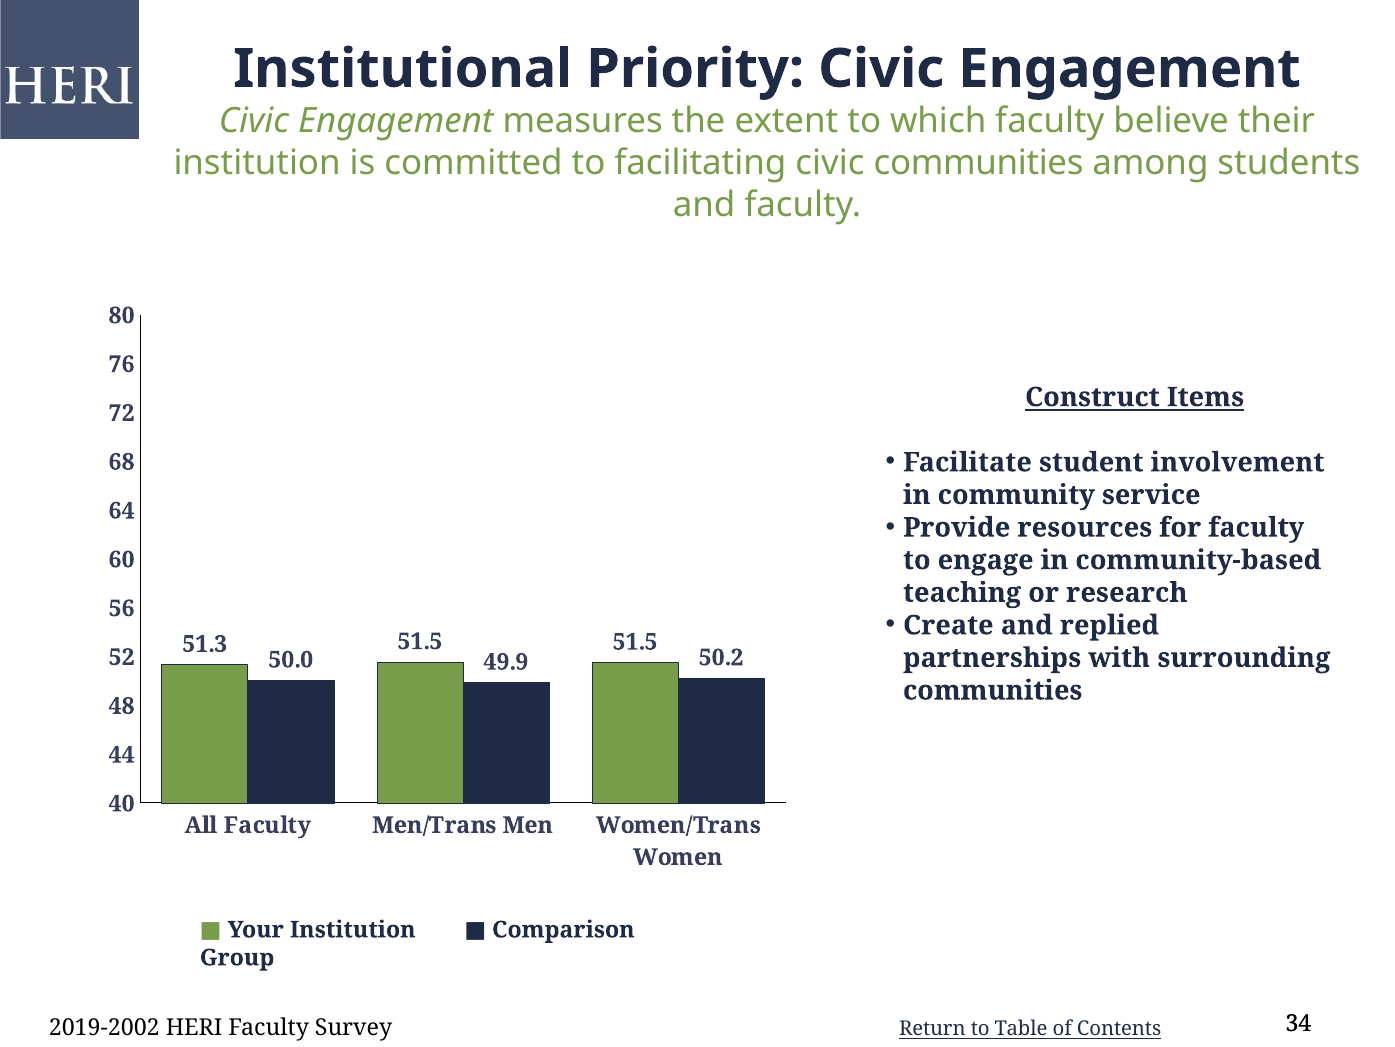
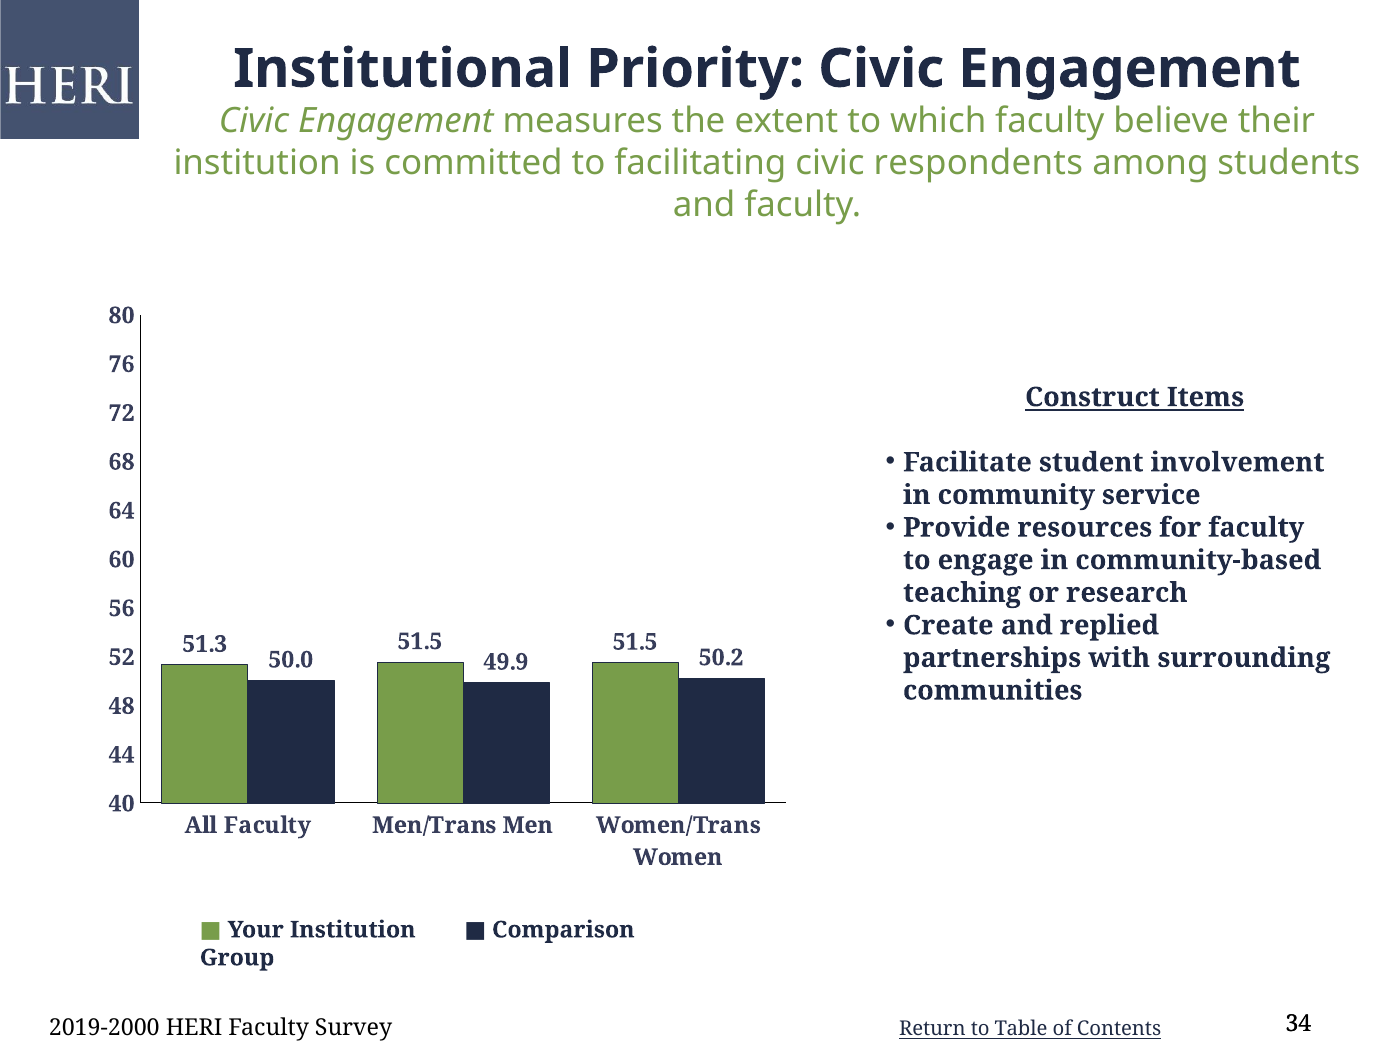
civic communities: communities -> respondents (978, 163)
2019-2002: 2019-2002 -> 2019-2000 (104, 1027)
